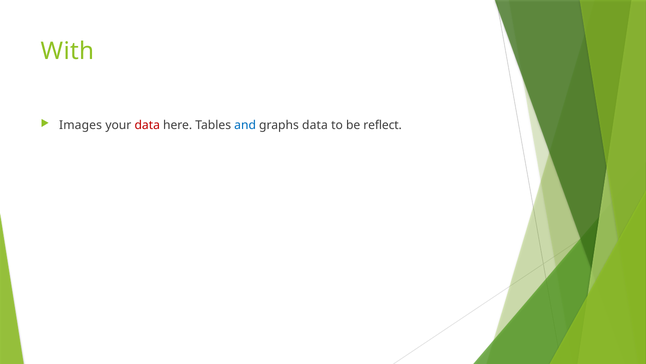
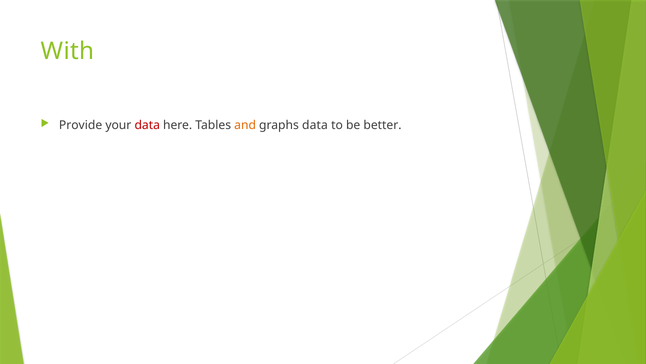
Images: Images -> Provide (81, 125)
and colour: blue -> orange (245, 125)
reflect: reflect -> better (383, 125)
